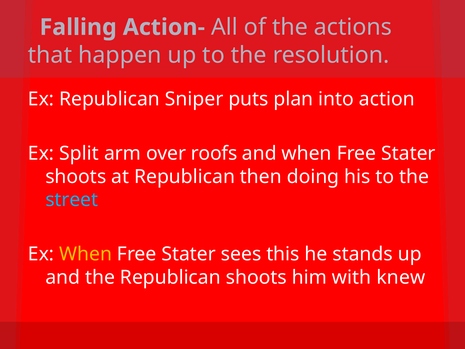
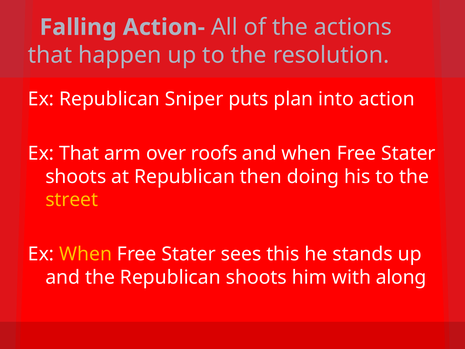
Ex Split: Split -> That (79, 153)
street colour: light blue -> yellow (72, 200)
knew: knew -> along (401, 277)
